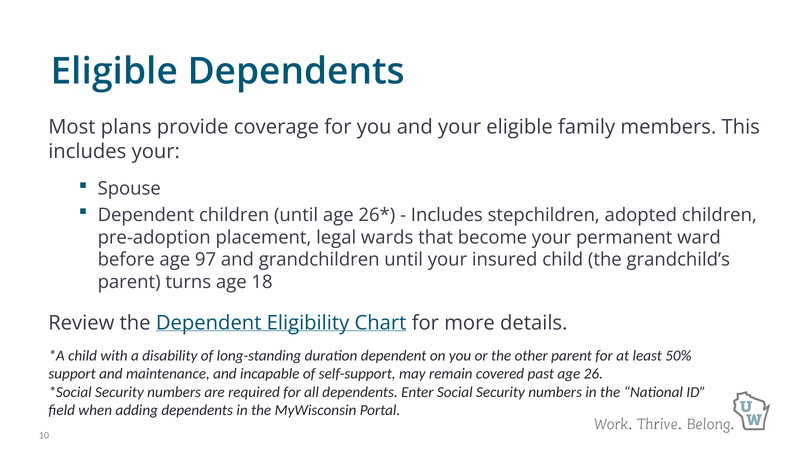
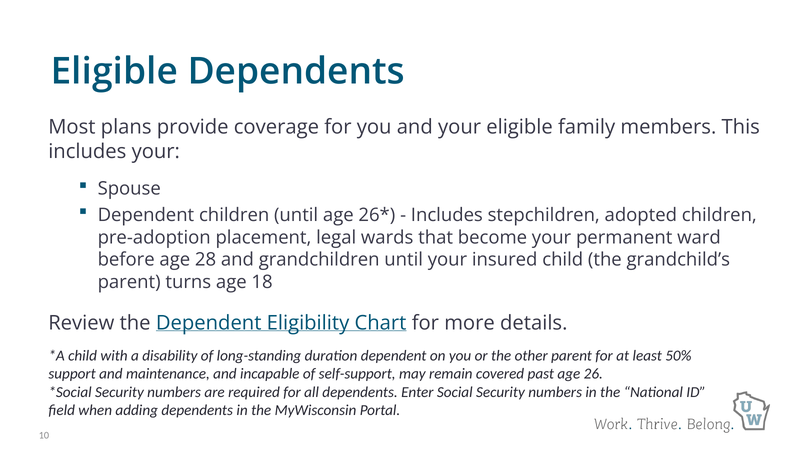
97: 97 -> 28 (206, 259)
